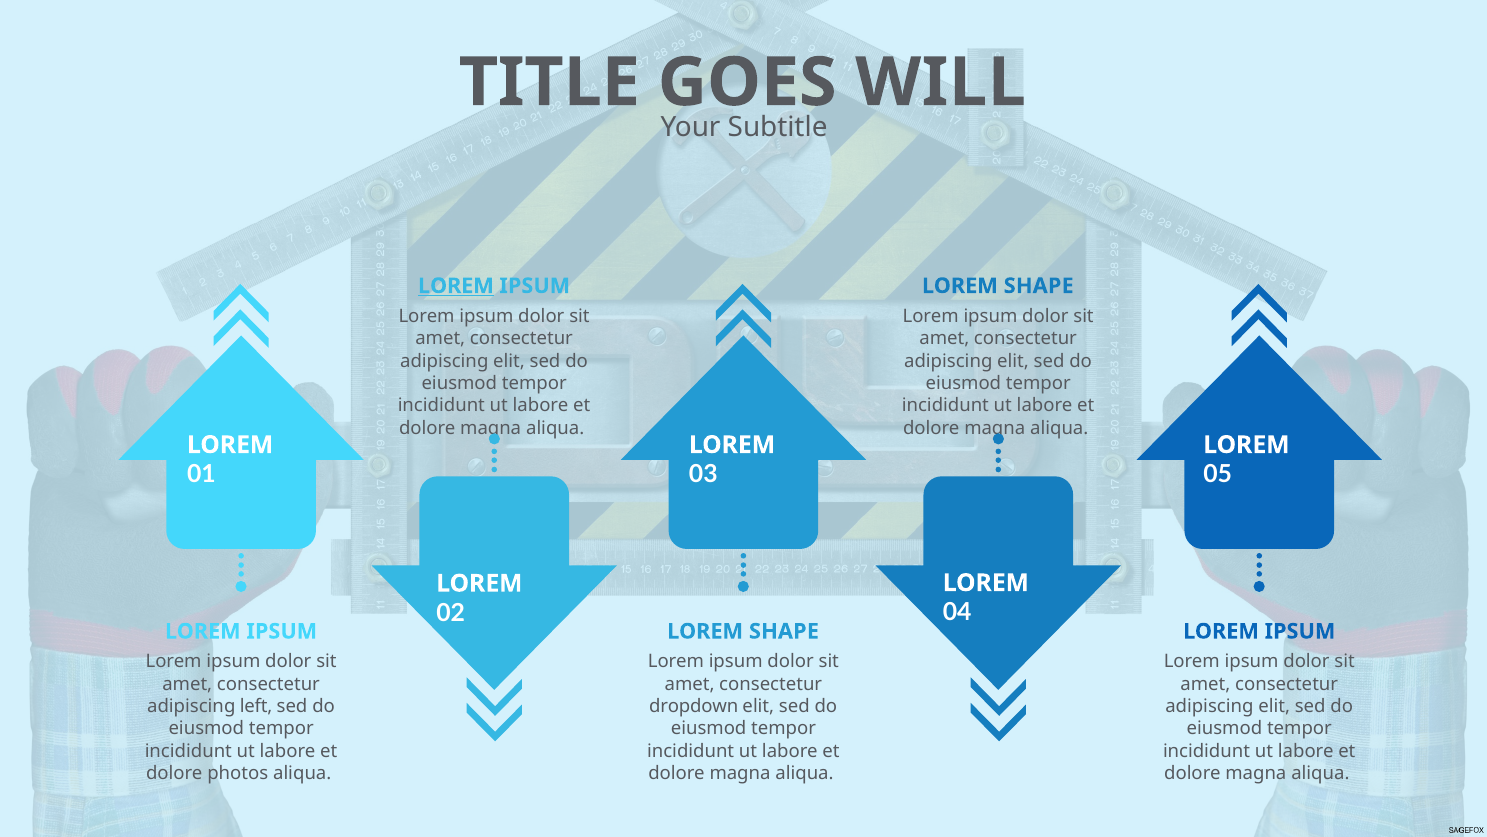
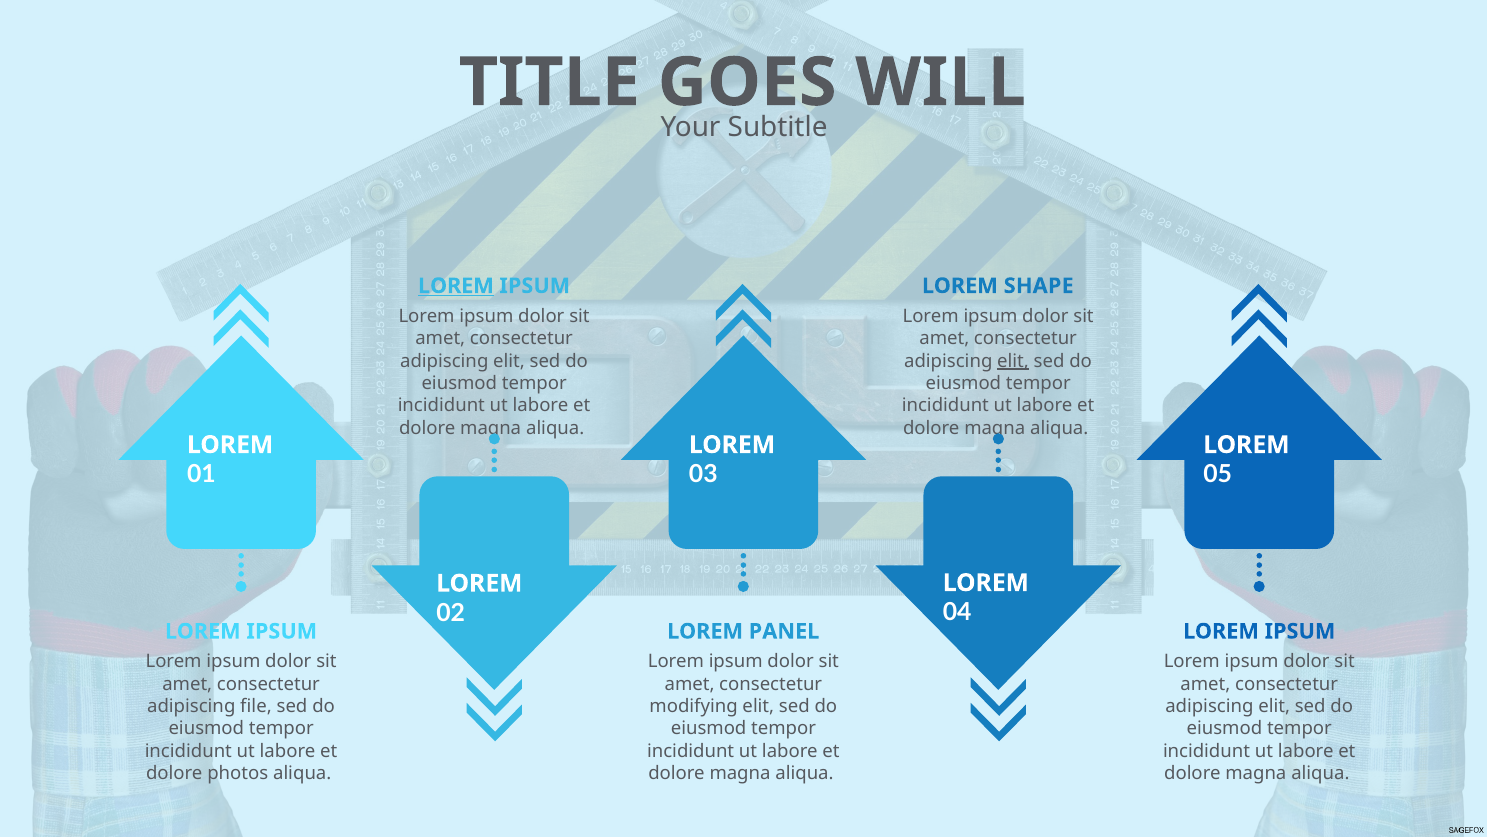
elit underline: none -> present (1013, 361)
SHAPE: SHAPE -> PANEL (784, 631)
left: left -> file (256, 706)
dropdown: dropdown -> modifying (694, 706)
